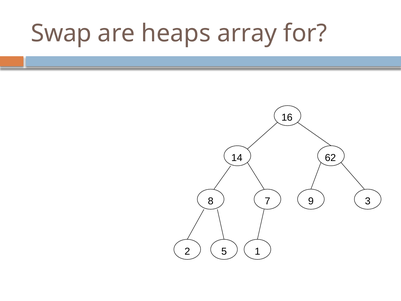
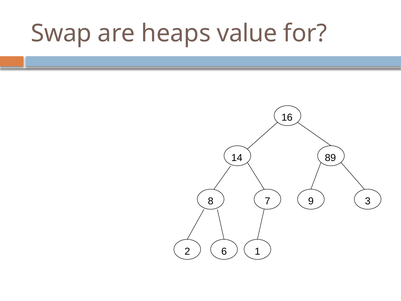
array: array -> value (247, 33)
62: 62 -> 89 (330, 158)
5: 5 -> 6 (224, 251)
